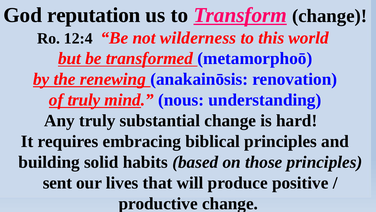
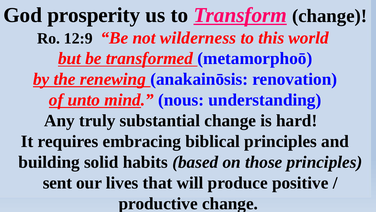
reputation: reputation -> prosperity (94, 15)
12:4: 12:4 -> 12:9 (78, 38)
of truly: truly -> unto (84, 100)
